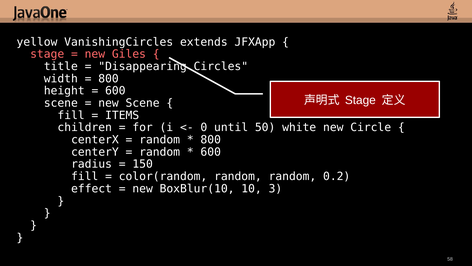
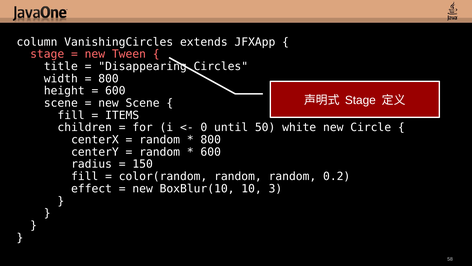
yellow: yellow -> column (37, 42)
Giles: Giles -> Tween (129, 54)
